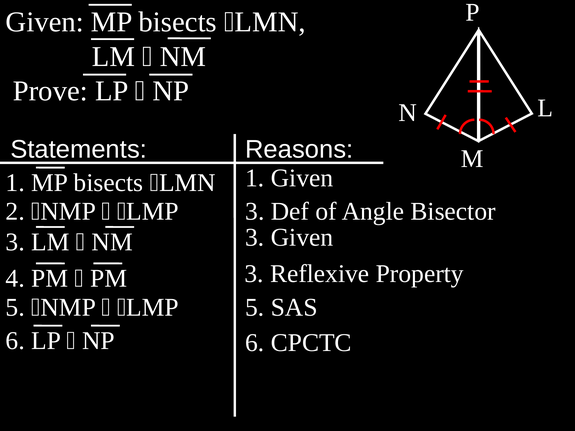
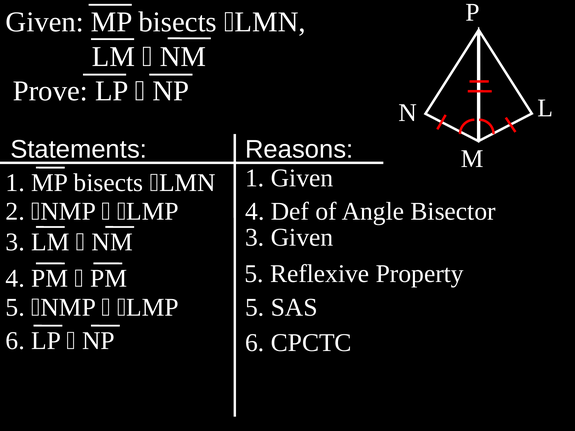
3: 3 -> 4 (255, 212)
PM 3: 3 -> 5 (254, 274)
